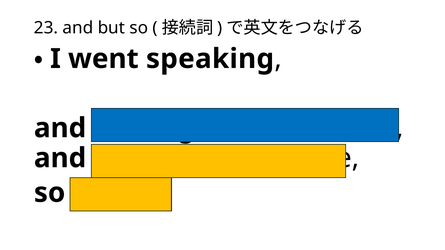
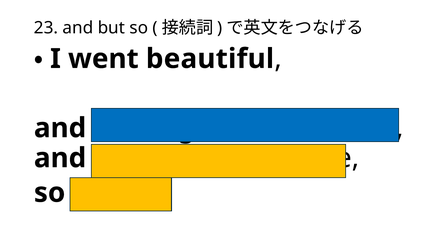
speaking: speaking -> beautiful (210, 59)
